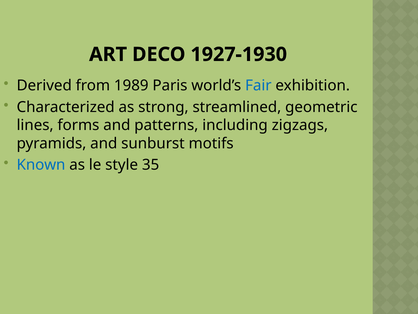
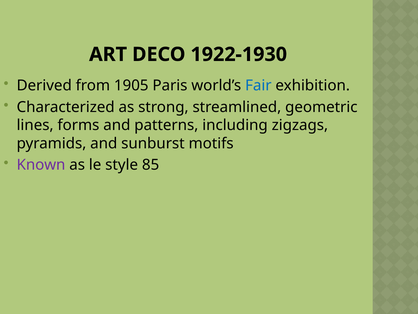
1927-1930: 1927-1930 -> 1922-1930 (239, 54)
1989: 1989 -> 1905 (131, 85)
Known colour: blue -> purple (41, 165)
35: 35 -> 85 (151, 165)
